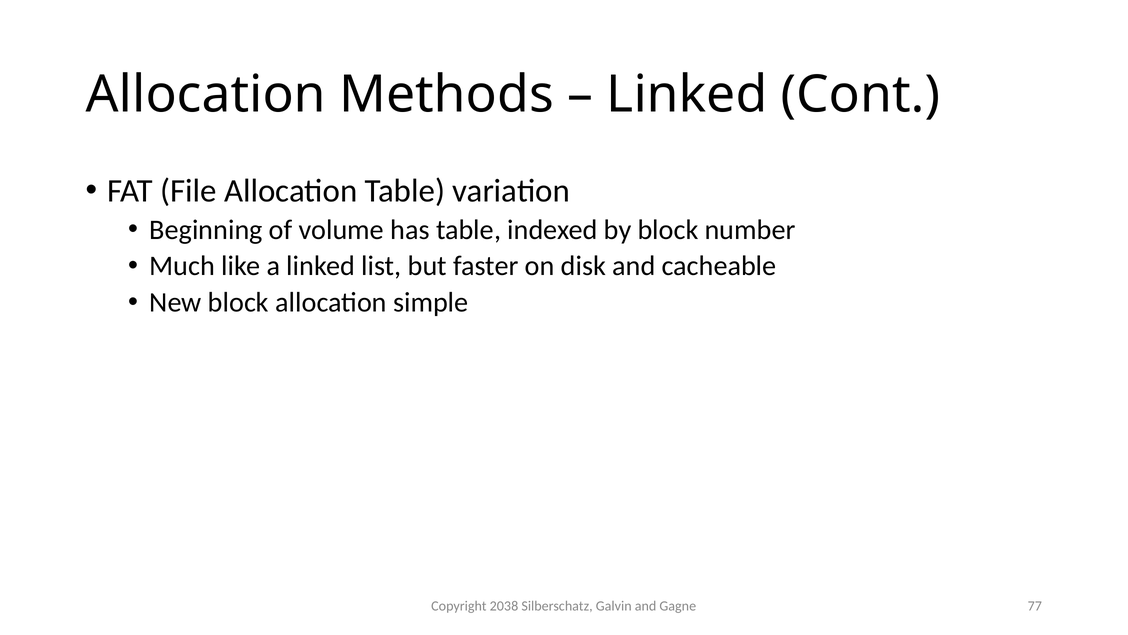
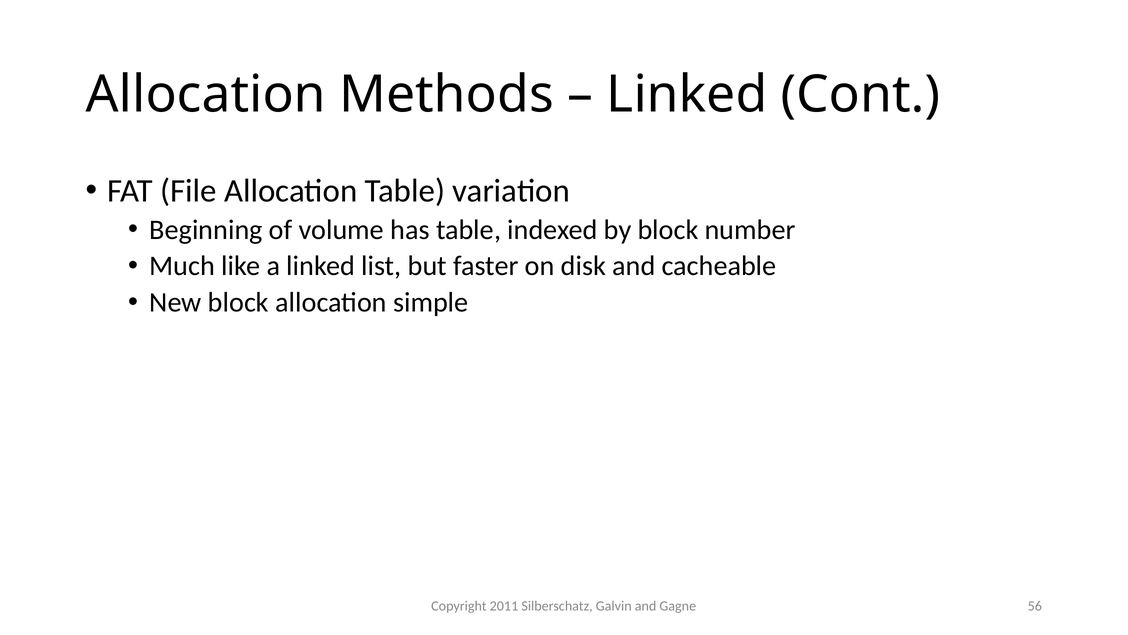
2038: 2038 -> 2011 (504, 606)
77: 77 -> 56 (1035, 606)
